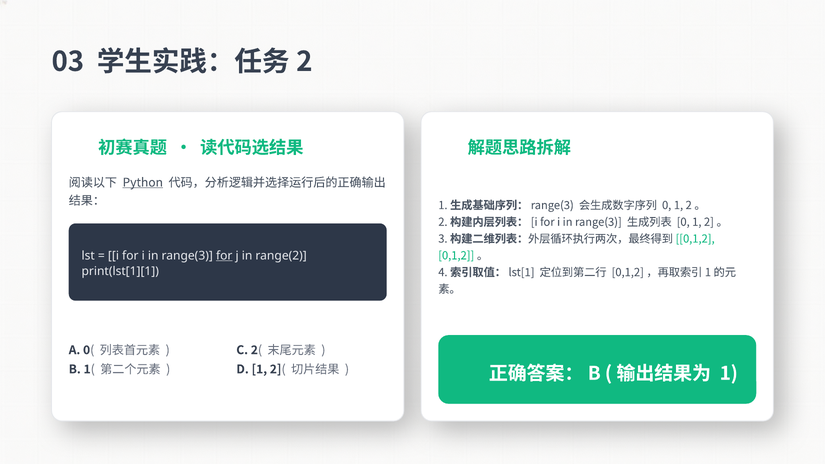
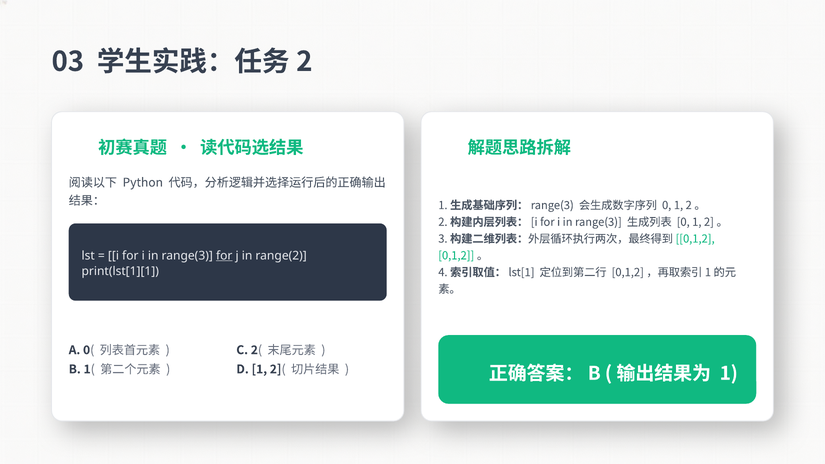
Python underline: present -> none (143, 183)
